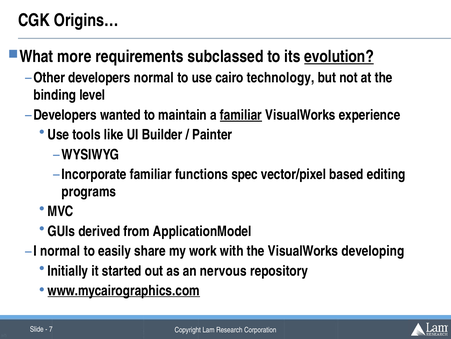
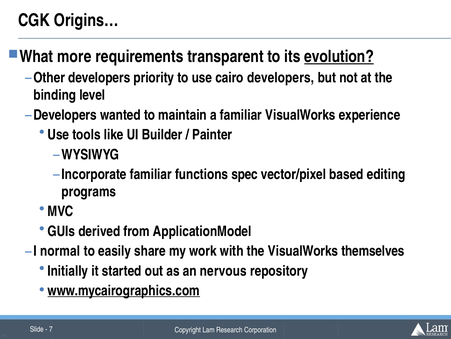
subclassed: subclassed -> transparent (225, 56)
developers normal: normal -> priority (154, 78)
cairo technology: technology -> developers (281, 78)
familiar underline: present -> none (241, 115)
developing: developing -> themselves (373, 251)
